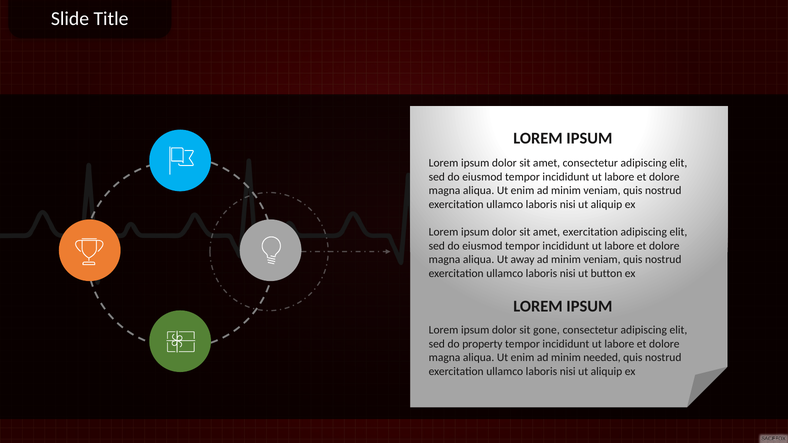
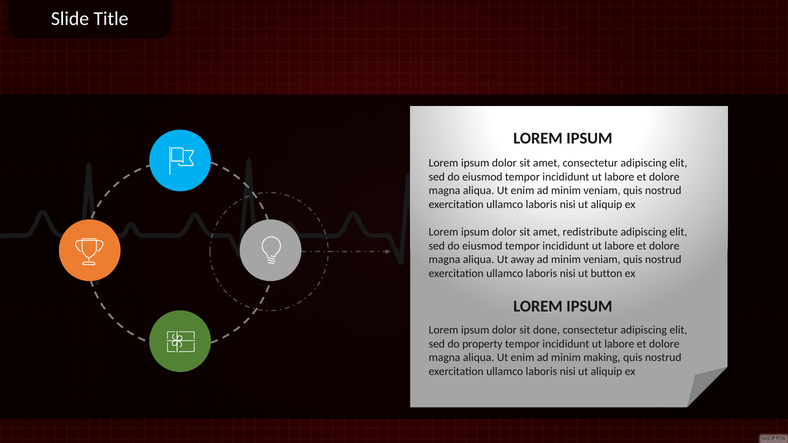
amet exercitation: exercitation -> redistribute (590, 232)
gone: gone -> done (547, 330)
needed: needed -> making (602, 358)
